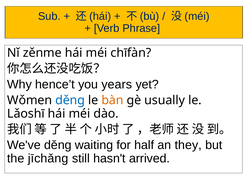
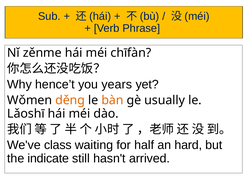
děng colour: blue -> orange (70, 100)
We've děng: děng -> class (58, 145)
they: they -> hard (188, 145)
jīchǎng: jīchǎng -> indicate (48, 158)
